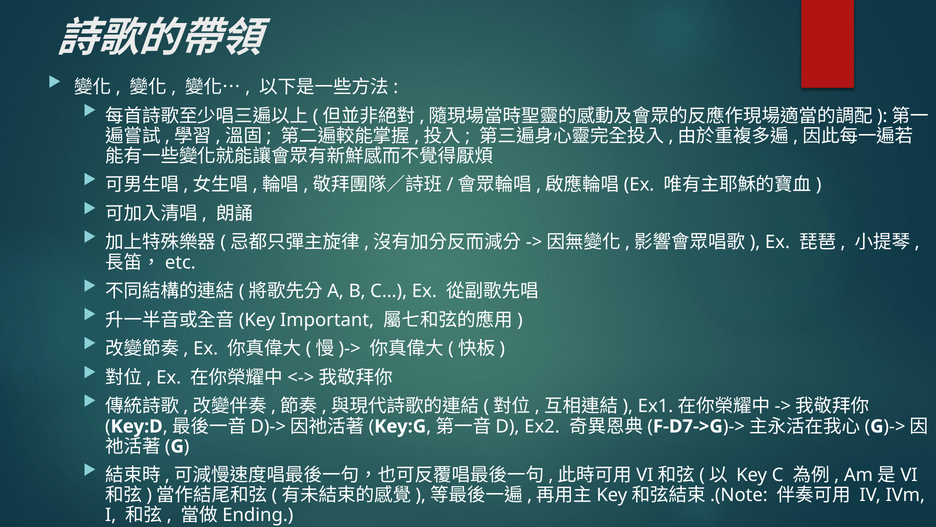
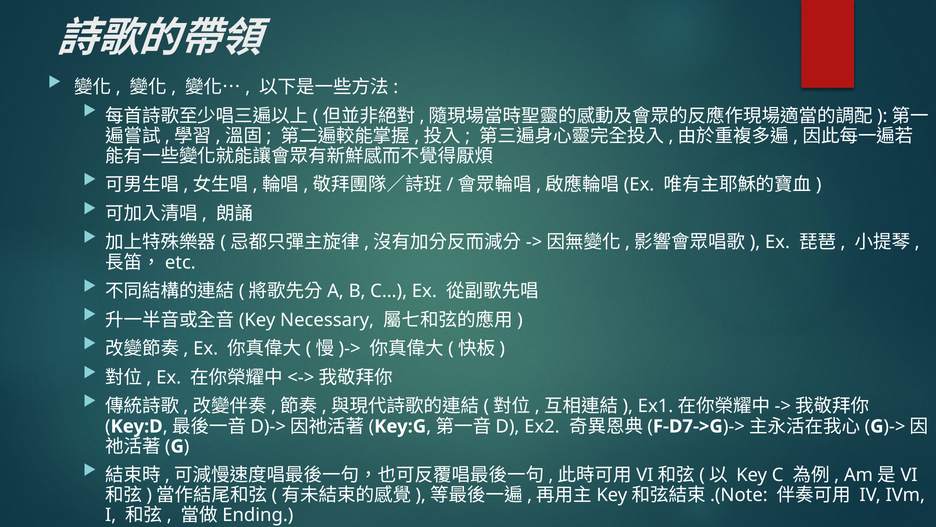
Important: Important -> Necessary (327, 320)
